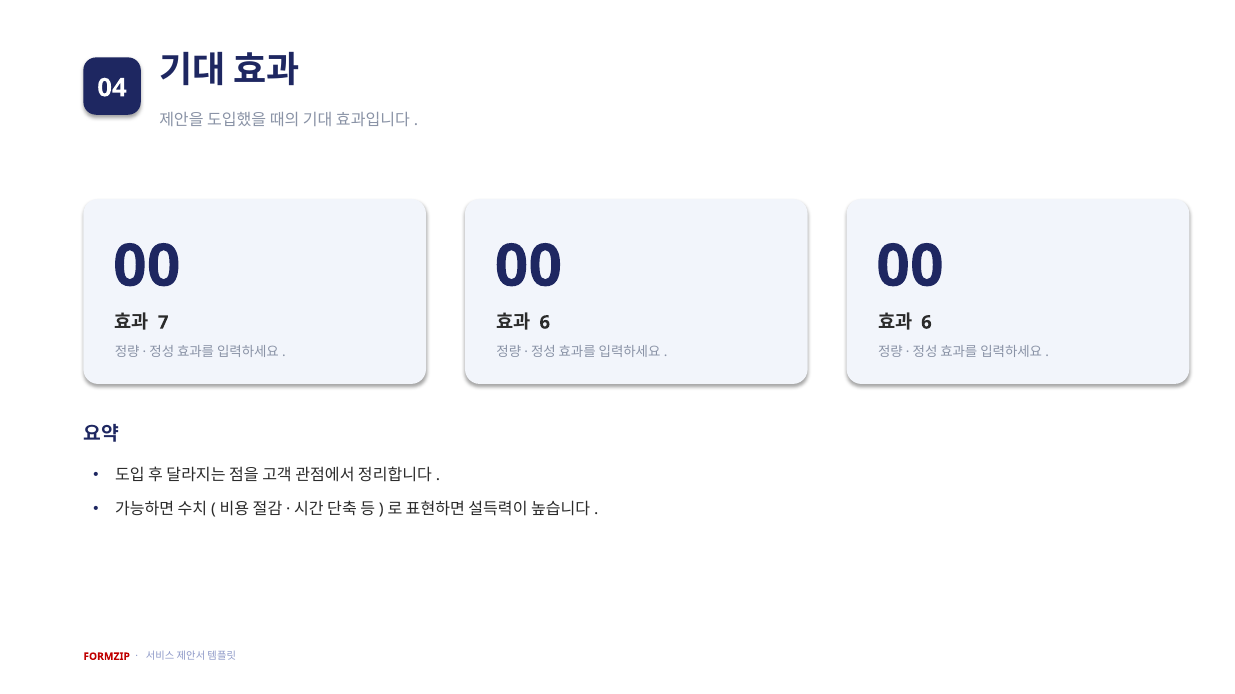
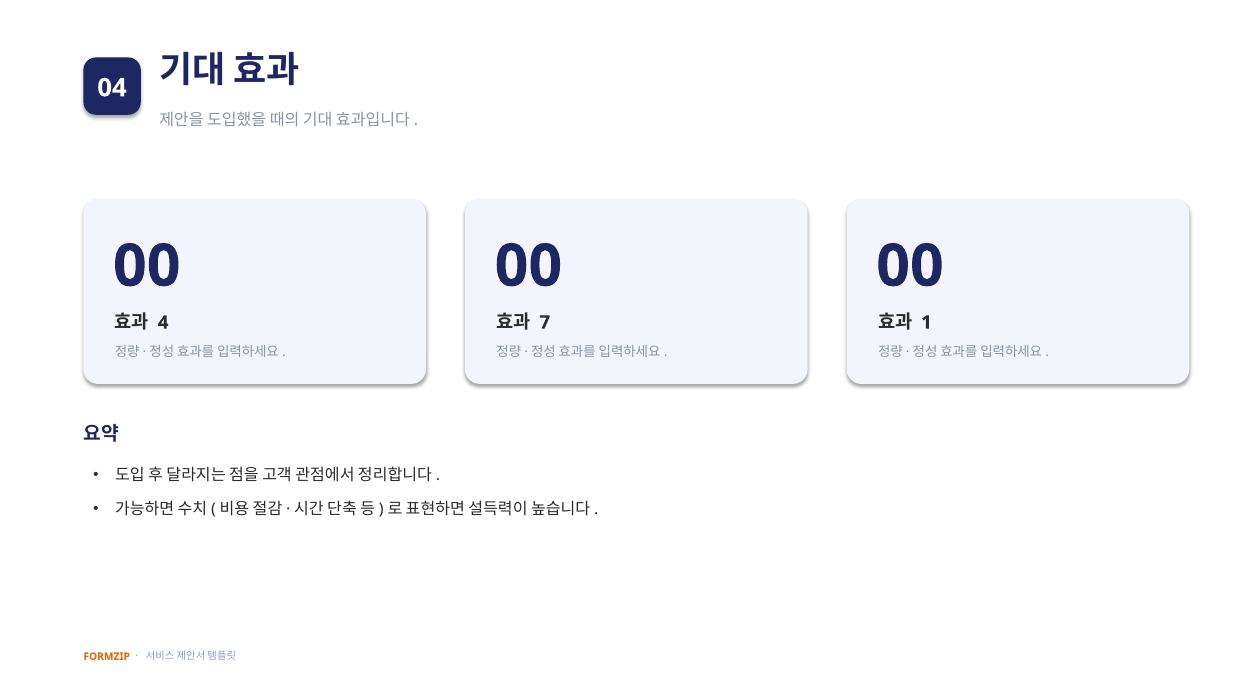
7: 7 -> 4 (163, 323)
6: 6 -> 7 (545, 323)
6: 6 -> 1 (926, 323)
FORMZIP colour: red -> orange (107, 657)
